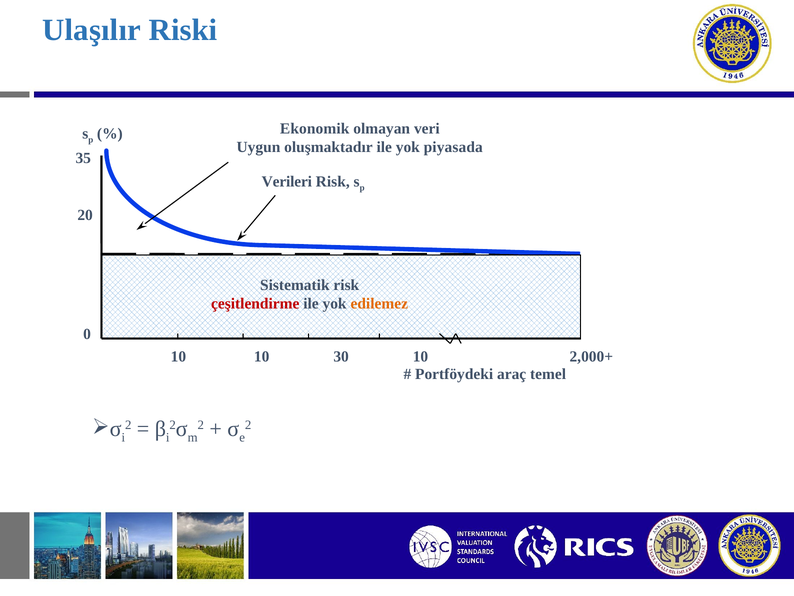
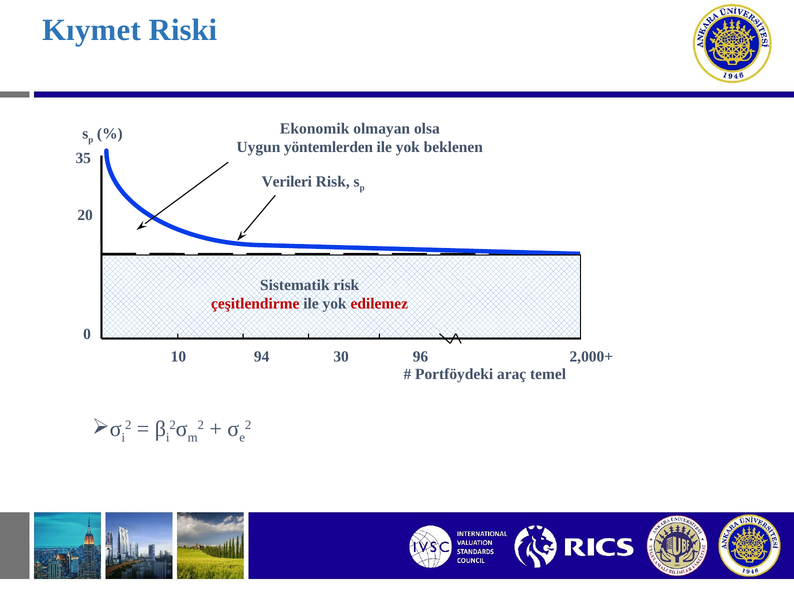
Ulaşılır: Ulaşılır -> Kıymet (92, 30)
veri: veri -> olsa (427, 129)
oluşmaktadır: oluşmaktadır -> yöntemlerden (329, 147)
piyasada: piyasada -> beklenen (453, 147)
edilemez colour: orange -> red (379, 304)
10 10: 10 -> 94 (262, 356)
30 10: 10 -> 96 (420, 356)
